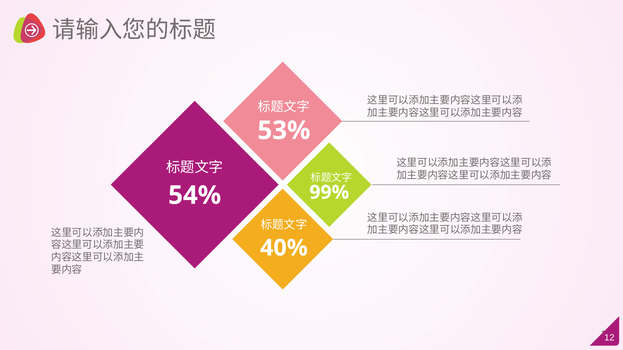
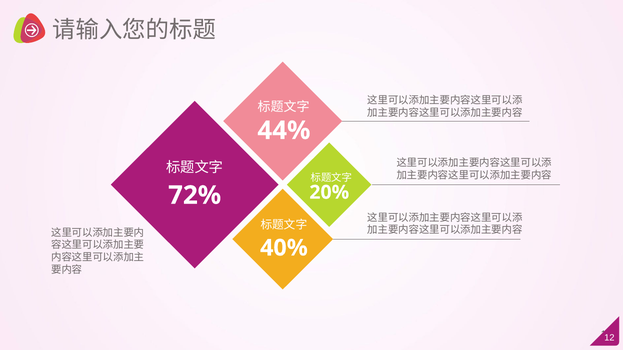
53%: 53% -> 44% (284, 131)
99%: 99% -> 20% (329, 192)
54%: 54% -> 72% (195, 195)
